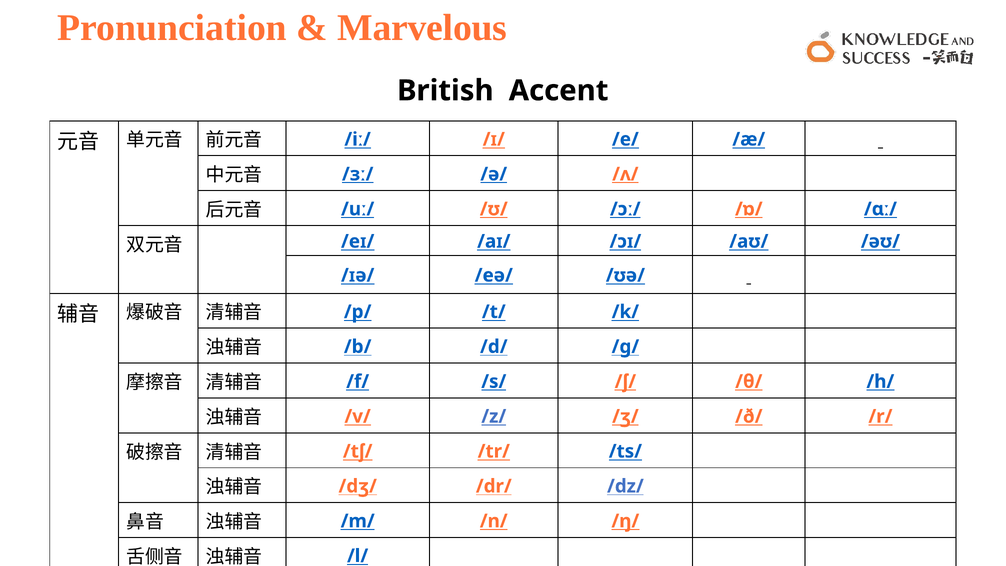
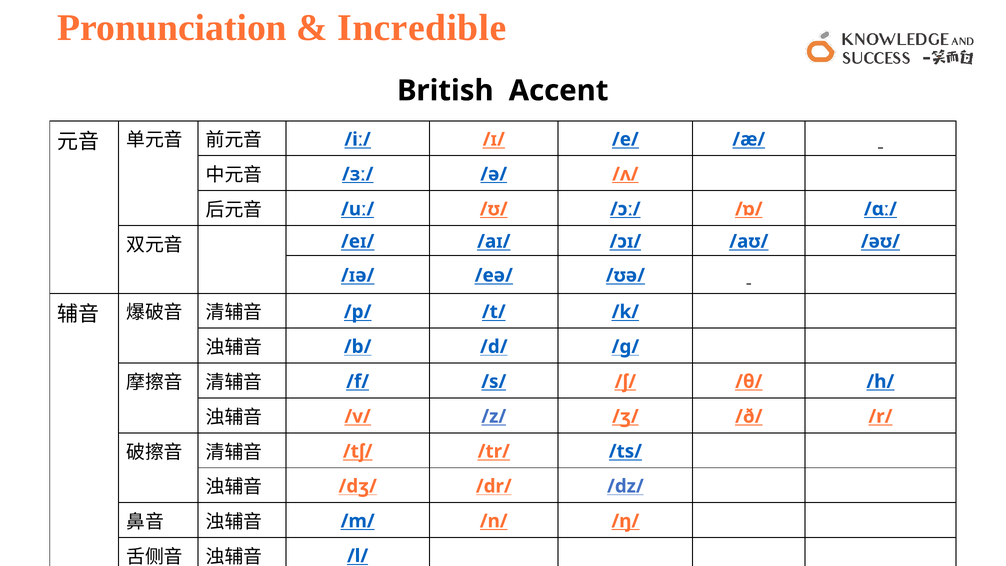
Marvelous: Marvelous -> Incredible (422, 28)
